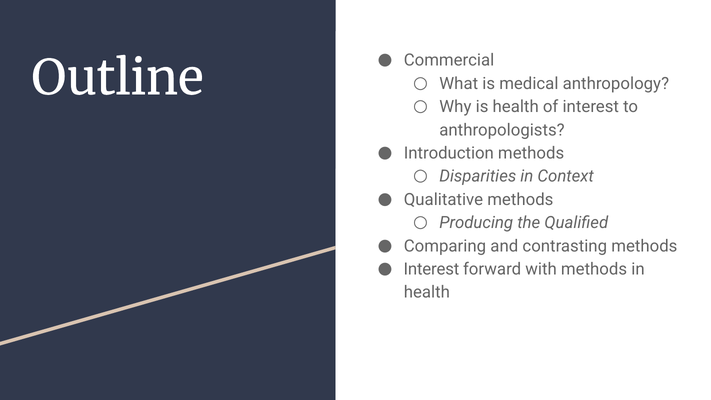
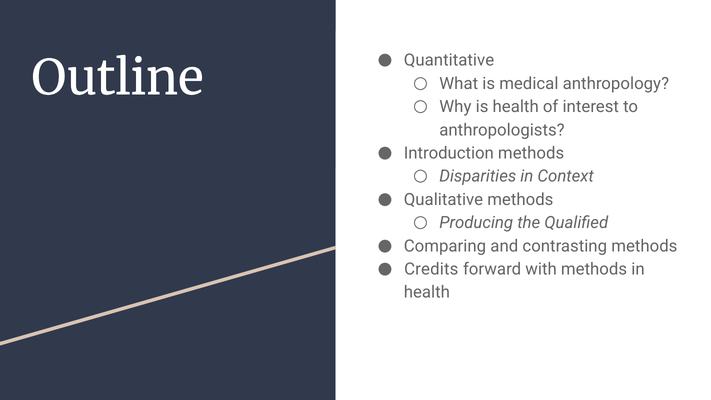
Commercial: Commercial -> Quantitative (449, 60)
Interest: Interest -> Credits (431, 269)
